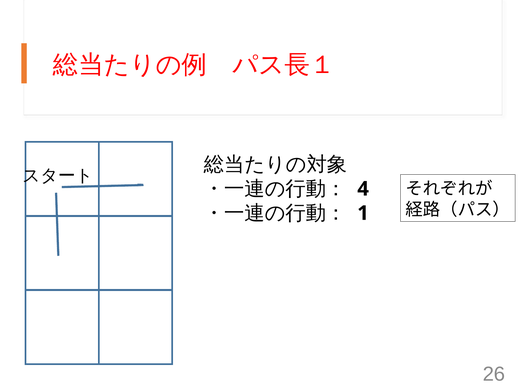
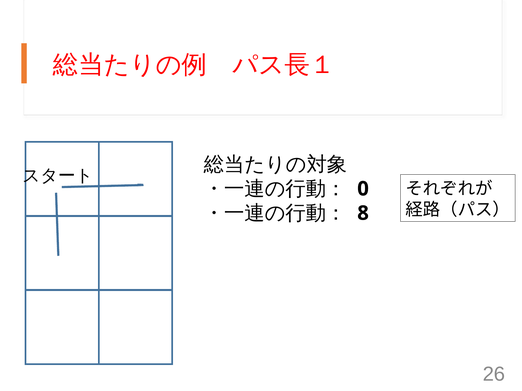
4: 4 -> 0 (363, 189)
1: 1 -> 8 (363, 213)
